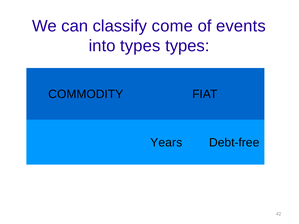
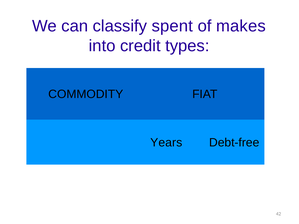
come: come -> spent (172, 26)
events: events -> makes (241, 26)
into types: types -> credit (140, 46)
